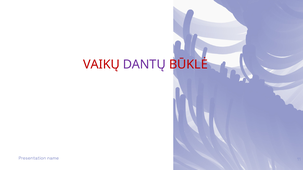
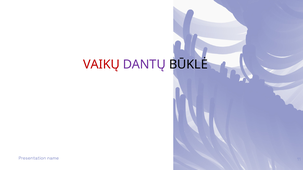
BŪKLĖ colour: red -> black (188, 65)
